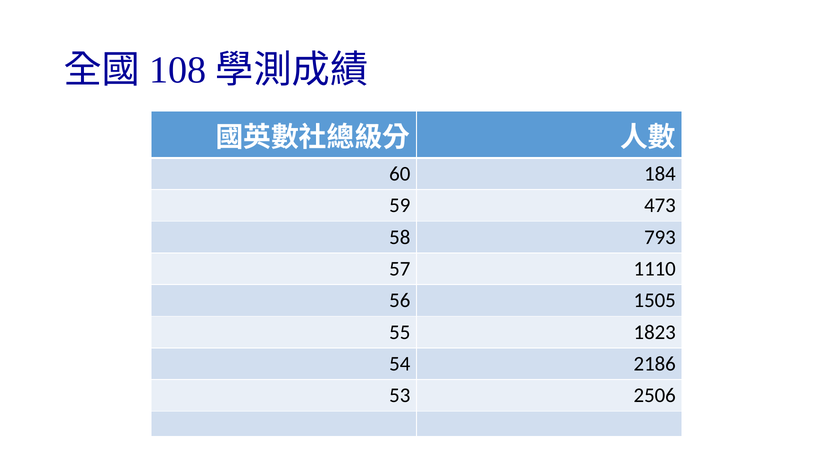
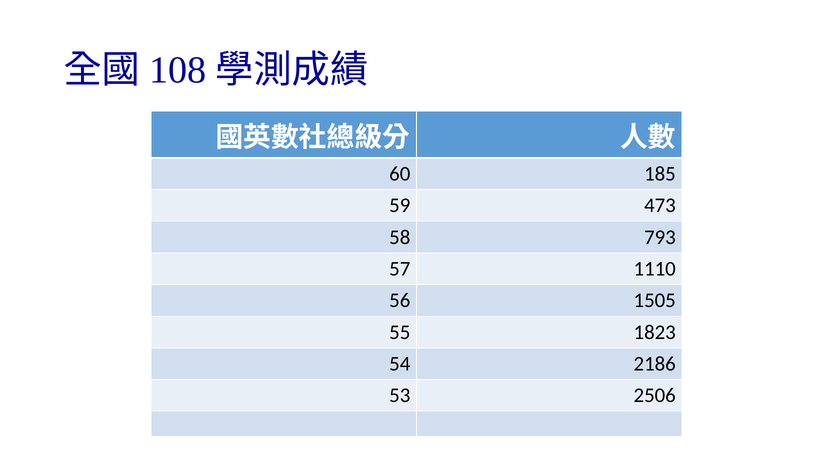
184: 184 -> 185 (660, 174)
